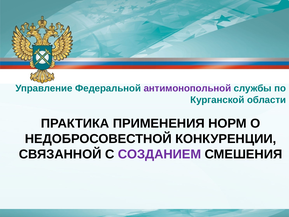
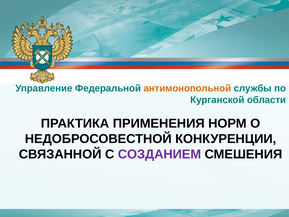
антимонопольной colour: purple -> orange (187, 88)
